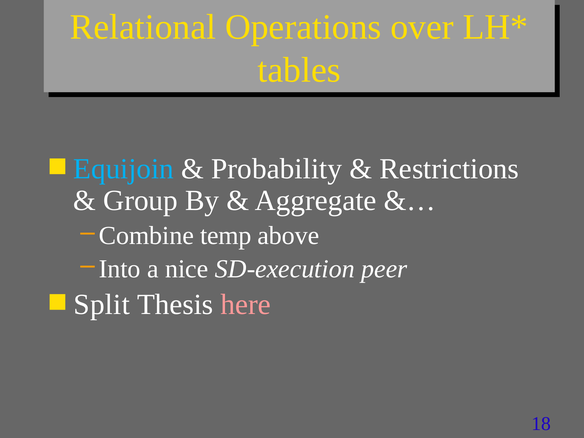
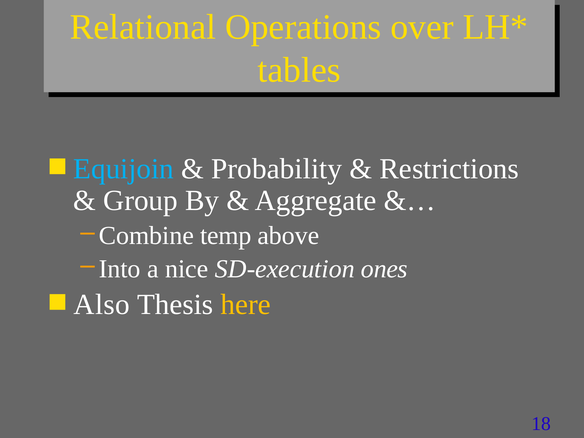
peer: peer -> ones (384, 269)
Split: Split -> Also (102, 304)
here colour: pink -> yellow (246, 304)
